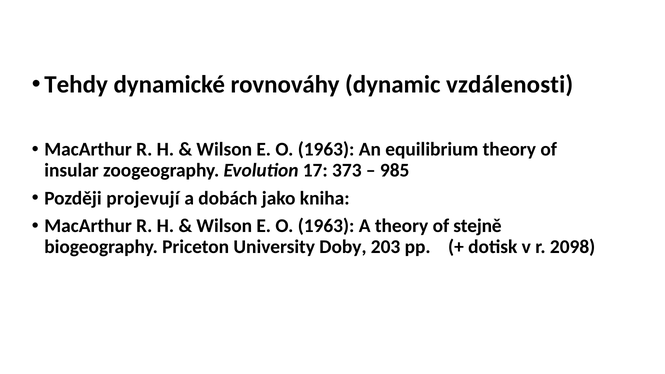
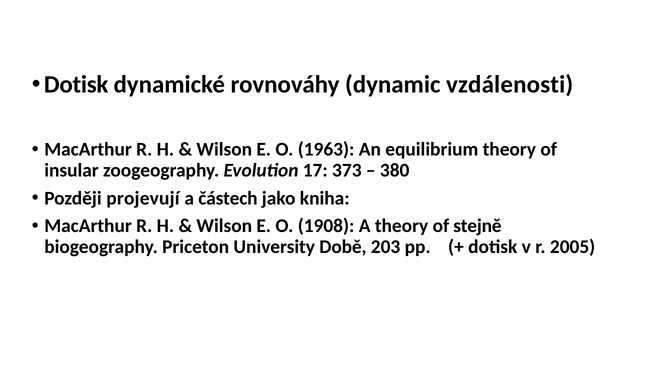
Tehdy: Tehdy -> Dotisk (76, 85)
985: 985 -> 380 (395, 170)
dobách: dobách -> částech (228, 198)
1963: 1963 -> 1908 (326, 226)
Doby: Doby -> Době (343, 247)
2098: 2098 -> 2005 (573, 247)
